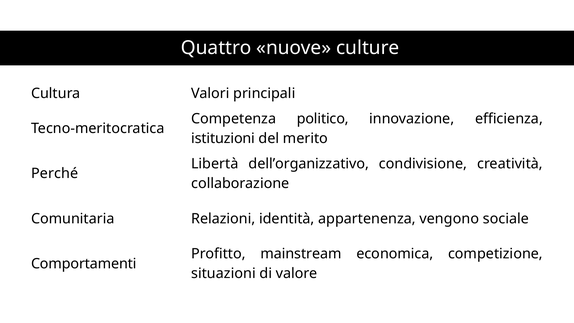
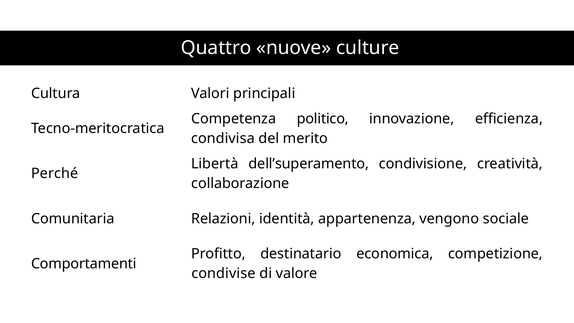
istituzioni: istituzioni -> condivisa (223, 138)
dell’organizzativo: dell’organizzativo -> dell’superamento (309, 164)
mainstream: mainstream -> destinatario (301, 254)
situazioni: situazioni -> condivise (223, 273)
